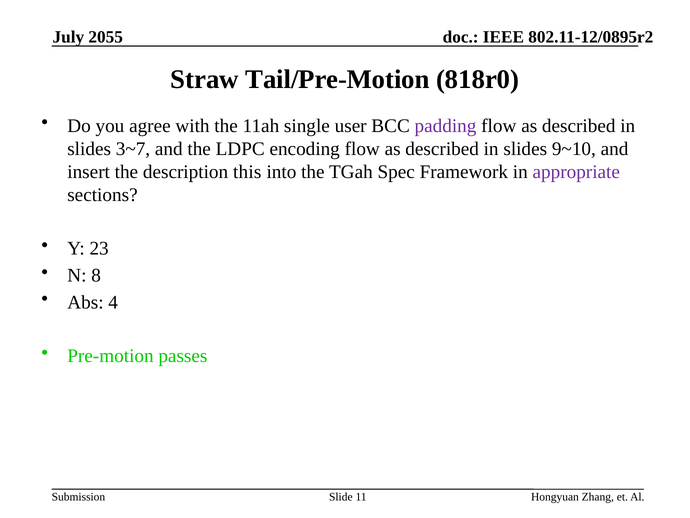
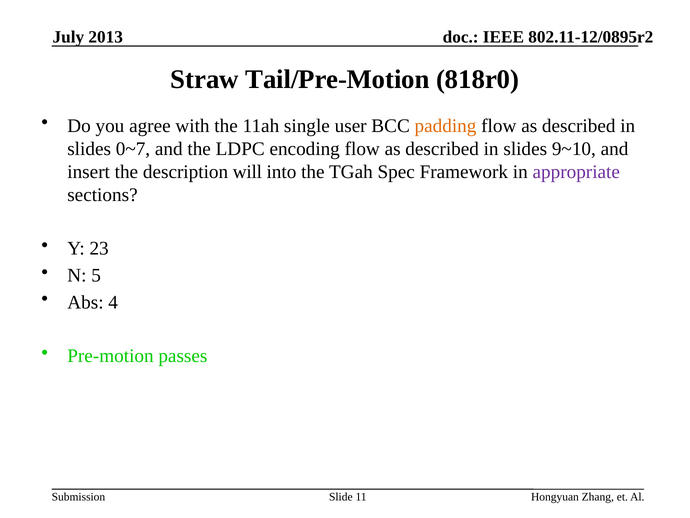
2055: 2055 -> 2013 (106, 37)
padding colour: purple -> orange (445, 126)
3~7: 3~7 -> 0~7 (133, 149)
this: this -> will (247, 172)
8: 8 -> 5 (96, 275)
